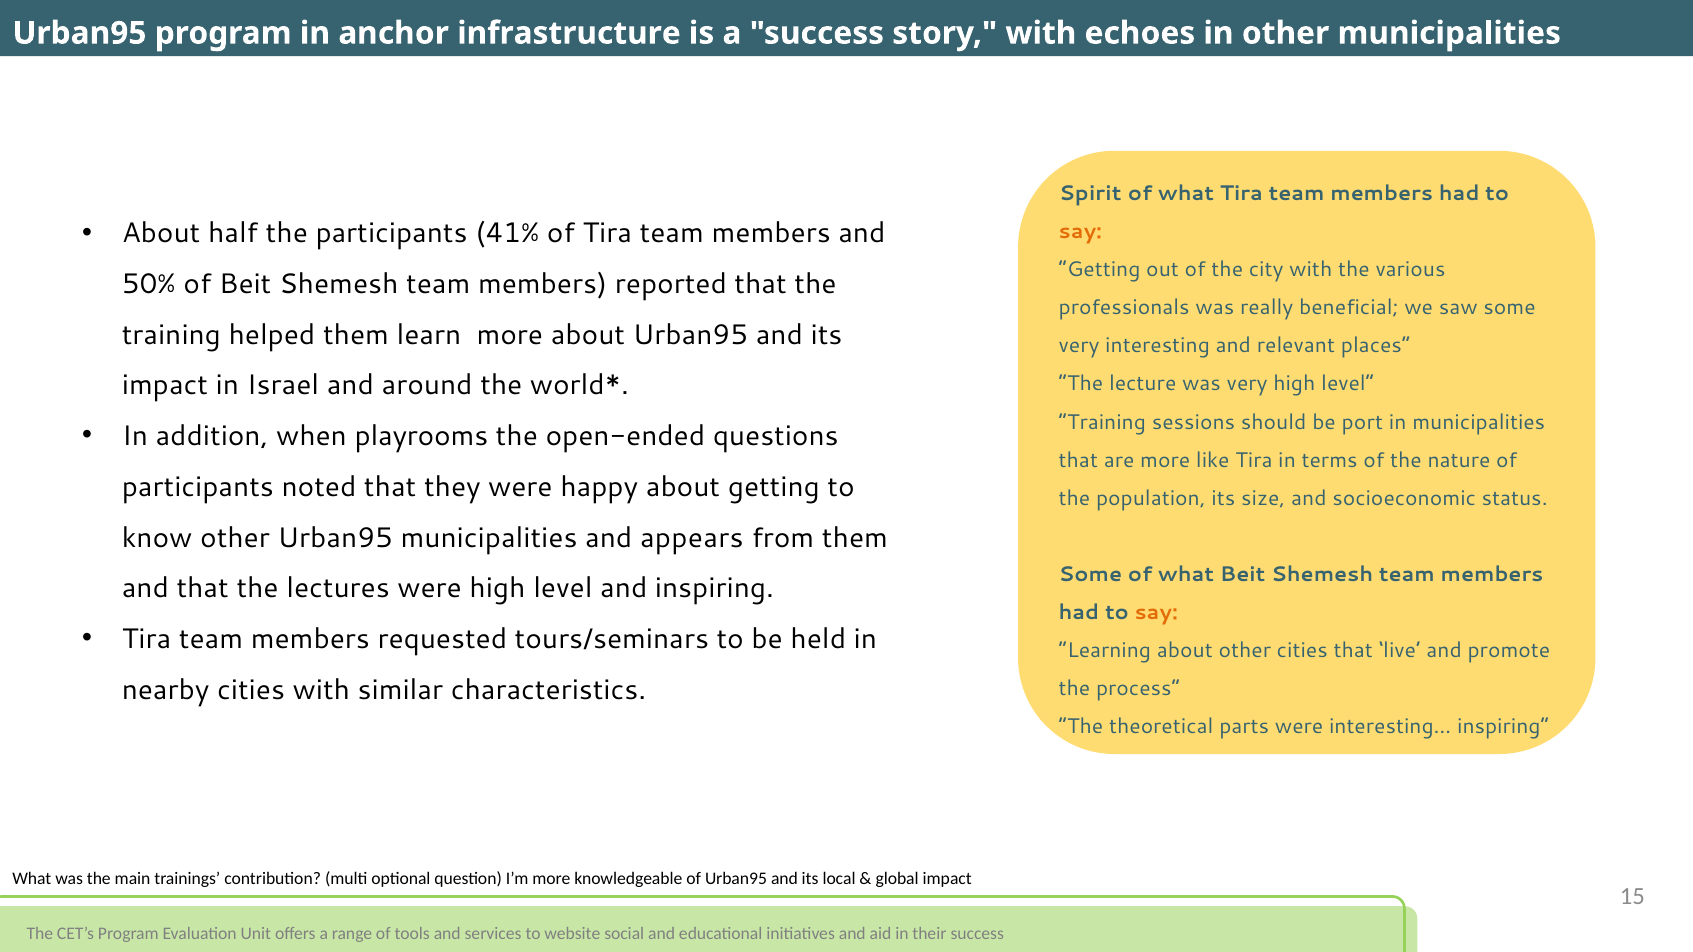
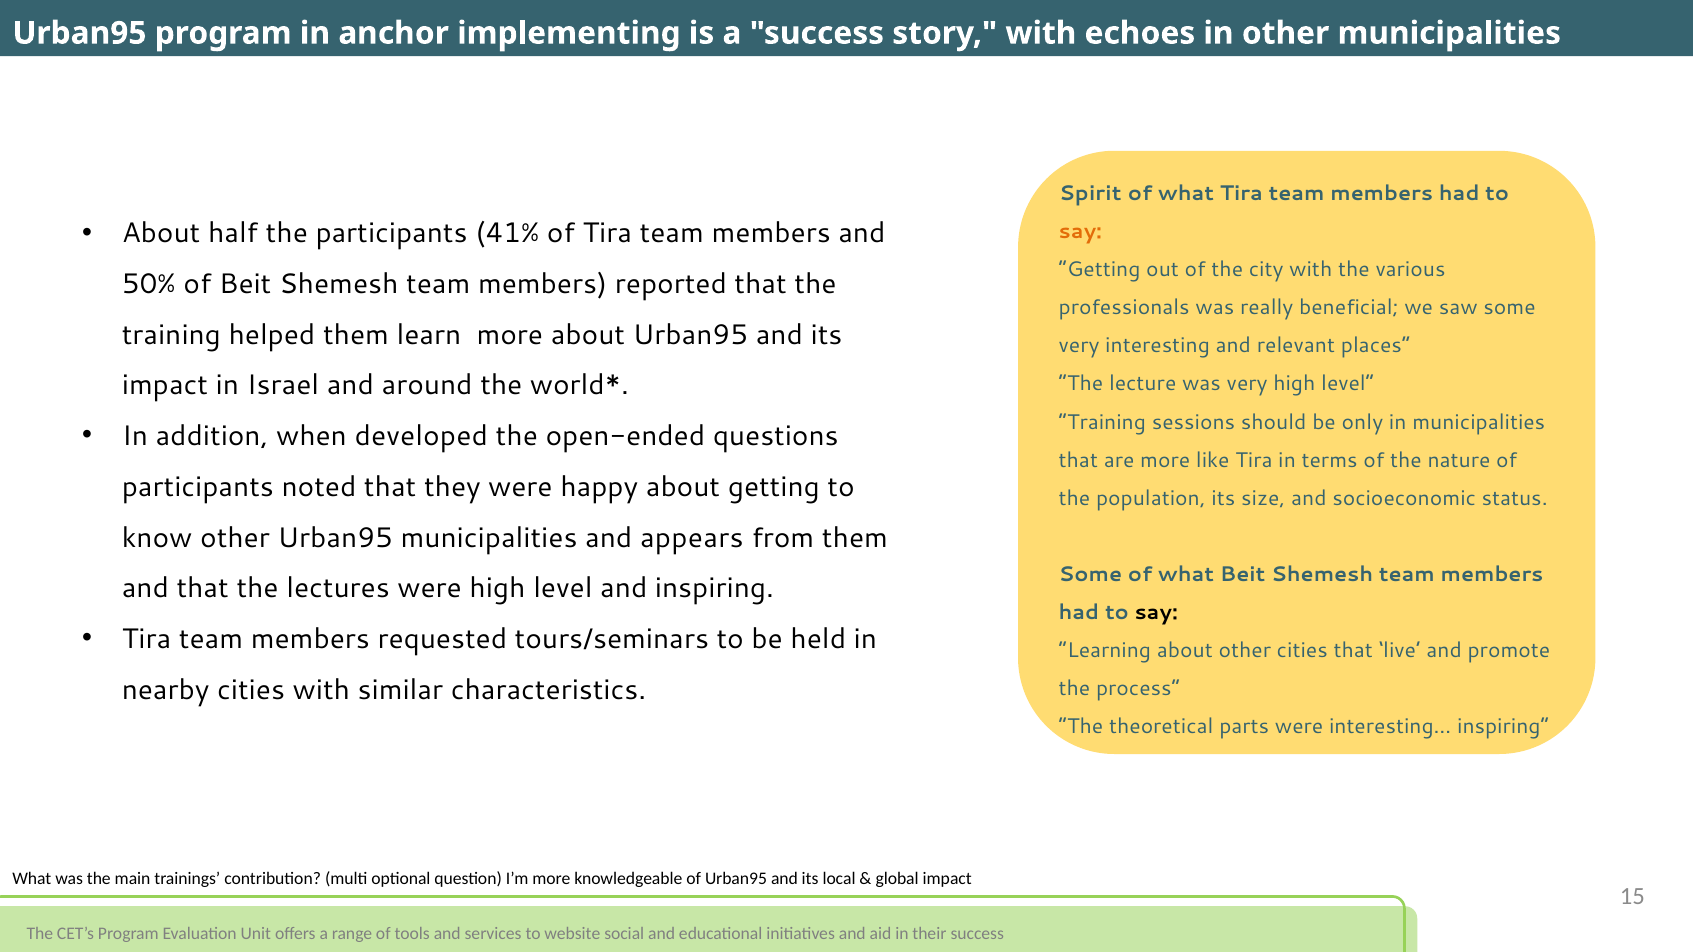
infrastructure: infrastructure -> implementing (569, 33)
port: port -> only (1362, 422)
playrooms: playrooms -> developed (421, 436)
say colour: orange -> black (1156, 613)
